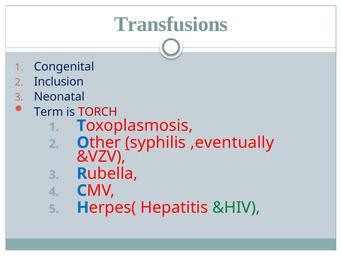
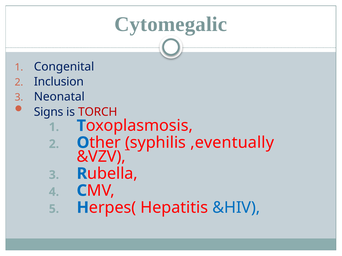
Transfusions: Transfusions -> Cytomegalic (171, 24)
Term: Term -> Signs (49, 112)
&HIV colour: green -> blue (236, 208)
